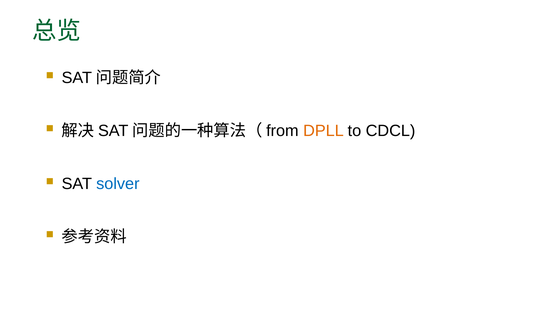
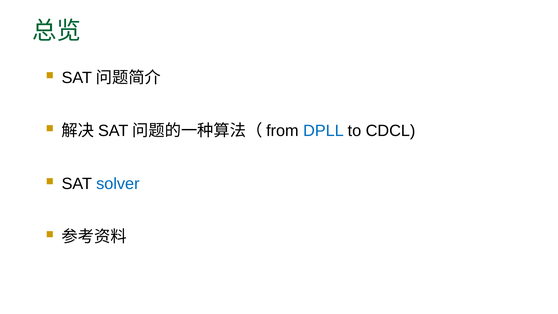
DPLL colour: orange -> blue (323, 131)
